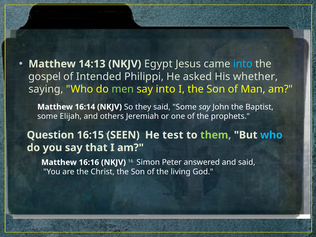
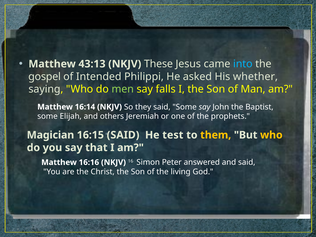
14:13: 14:13 -> 43:13 (92, 64)
Egypt: Egypt -> These (158, 64)
say into: into -> falls (166, 89)
Question: Question -> Magician (50, 135)
16:15 SEEN: SEEN -> SAID (123, 135)
them colour: light green -> yellow (216, 135)
who colour: light blue -> yellow (271, 135)
